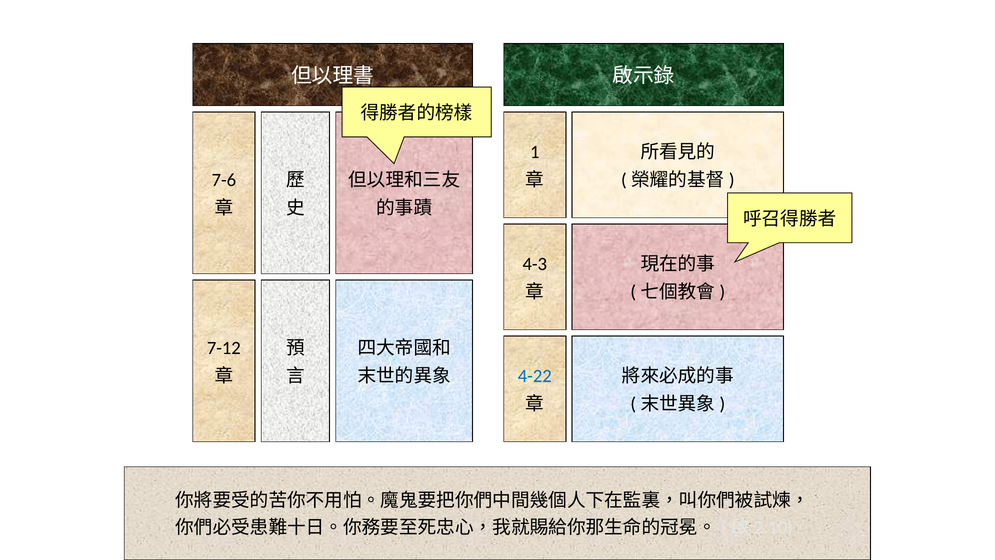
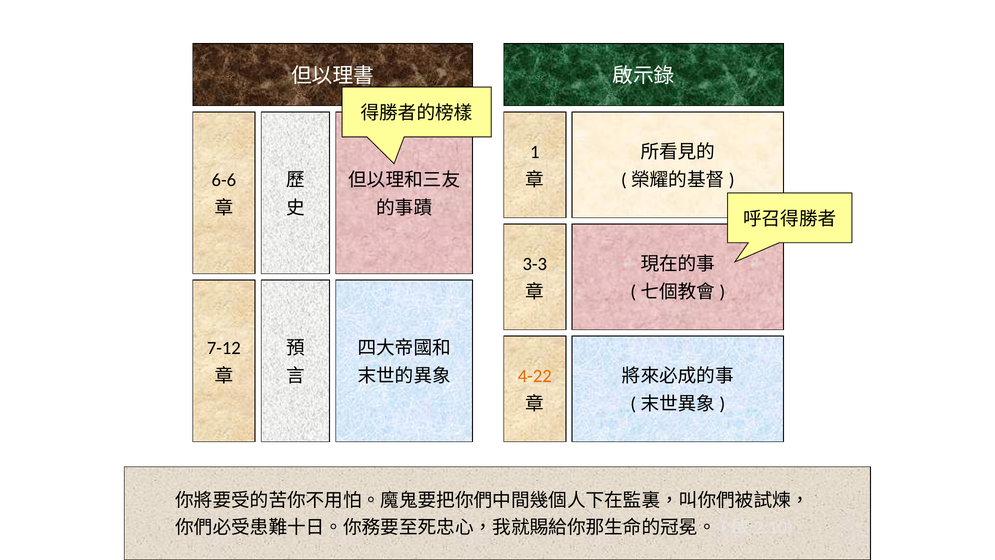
7-6: 7-6 -> 6-6 (224, 180)
4-3: 4-3 -> 3-3 (535, 264)
4-22 colour: blue -> orange (535, 376)
